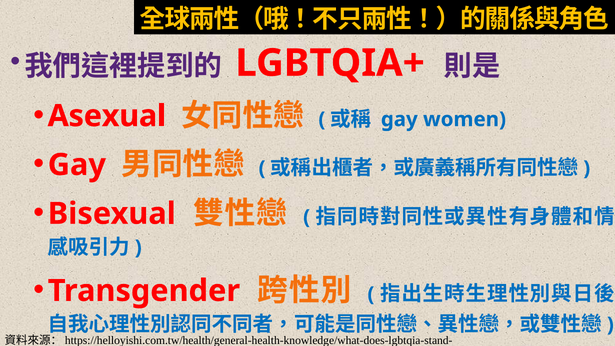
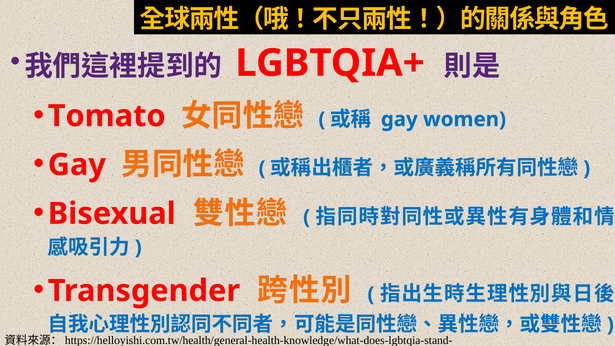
Asexual: Asexual -> Tomato (107, 116)
